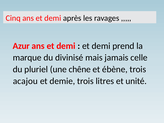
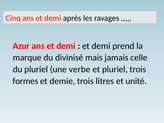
chêne: chêne -> verbe (80, 69)
et ébène: ébène -> pluriel (115, 69)
acajou: acajou -> formes (25, 81)
